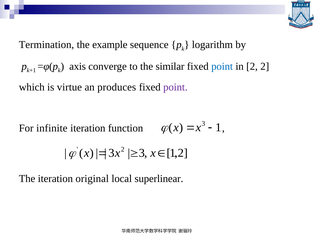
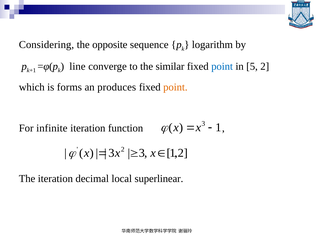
Termination: Termination -> Considering (46, 45)
example: example -> opposite (110, 45)
axis: axis -> line (77, 66)
in 2: 2 -> 5 (252, 66)
virtue: virtue -> forms (69, 87)
point colour: purple -> orange (175, 87)
original: original -> decimal (92, 179)
